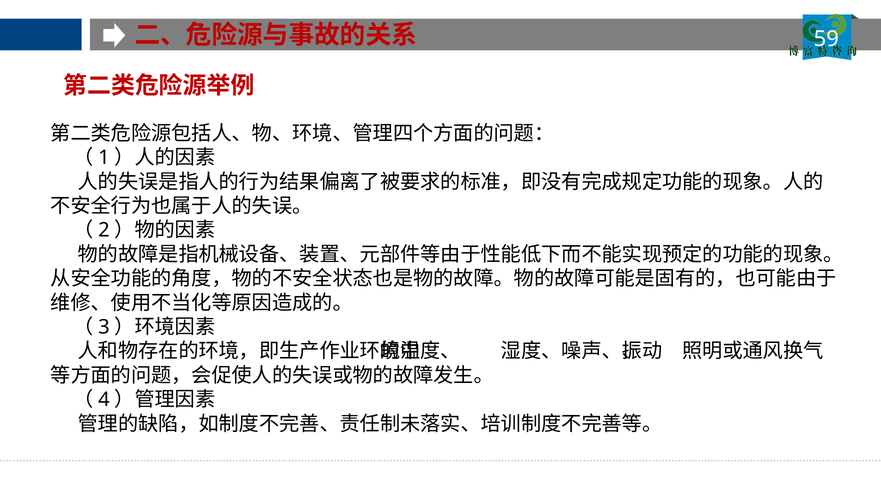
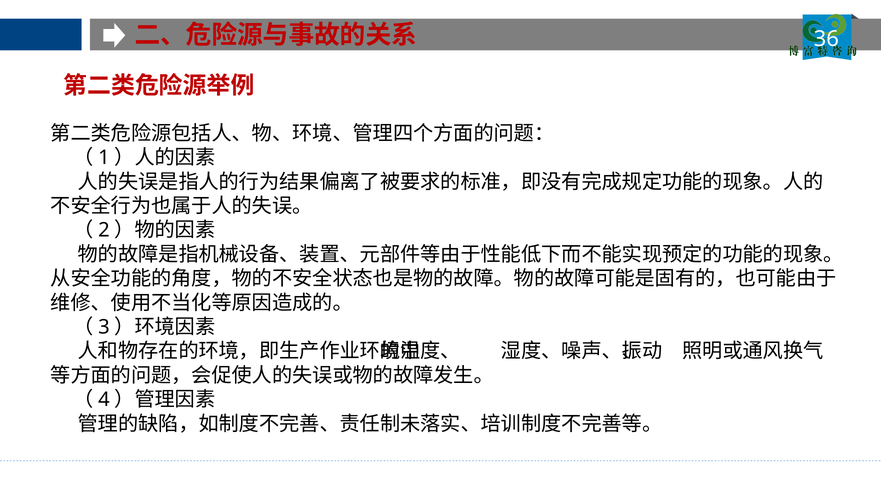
59: 59 -> 36 (826, 39)
